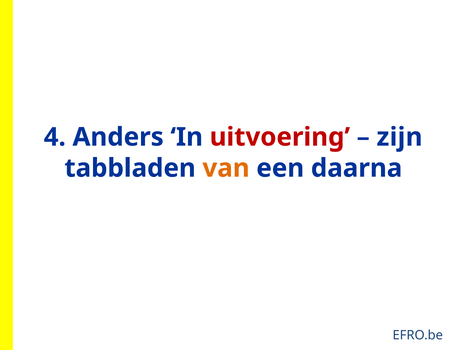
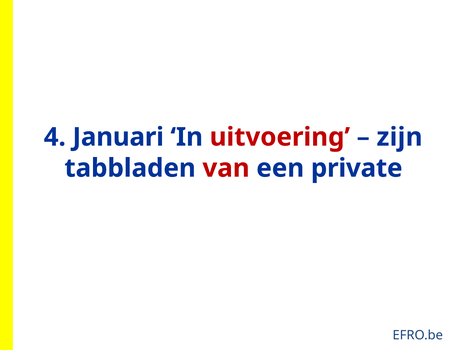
Anders: Anders -> Januari (118, 137)
van colour: orange -> red (226, 168)
daarna: daarna -> private (357, 168)
